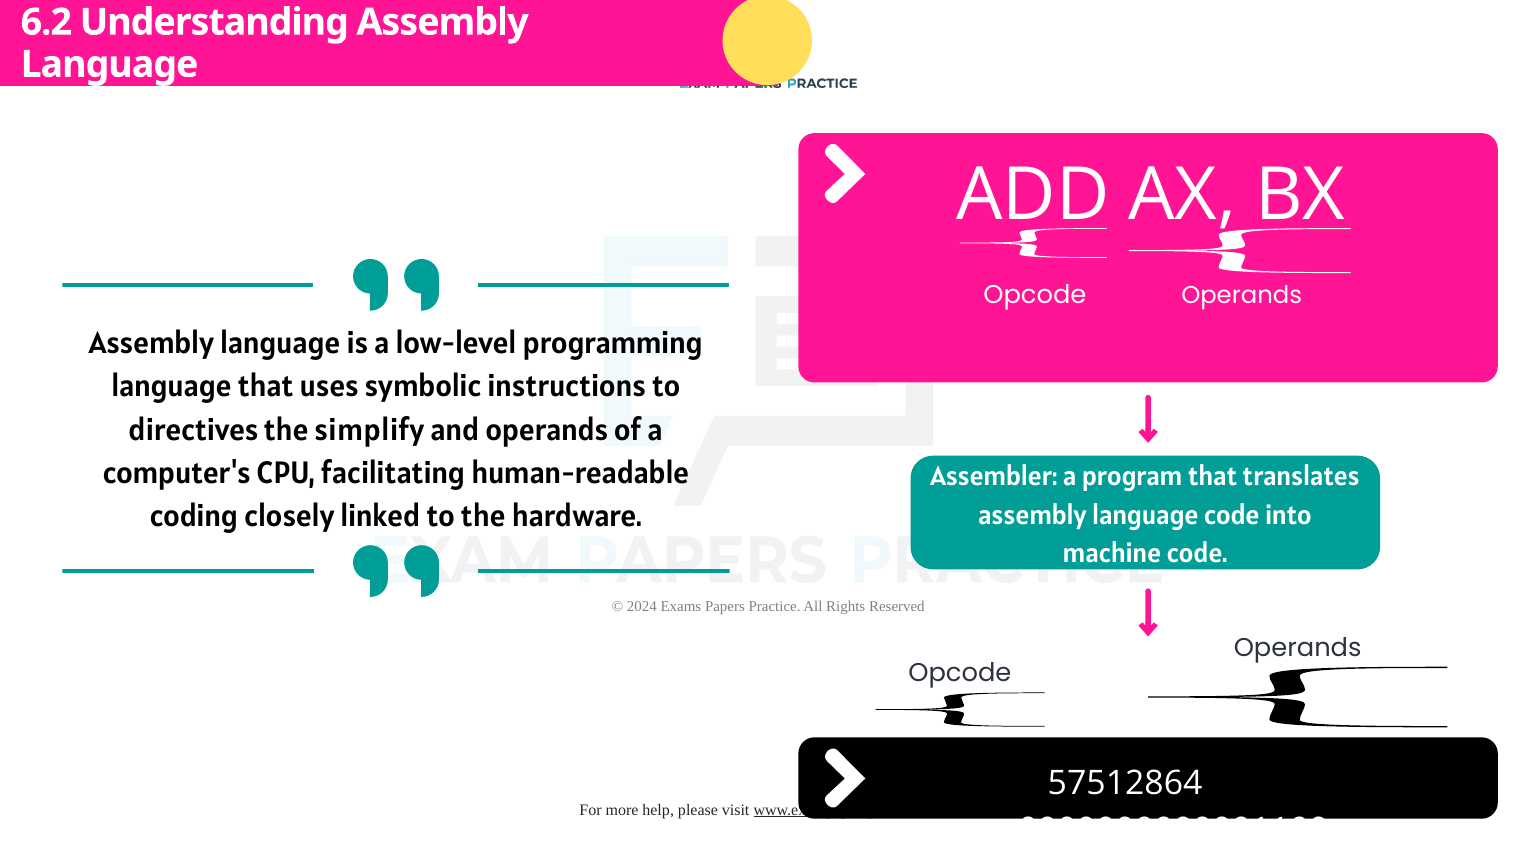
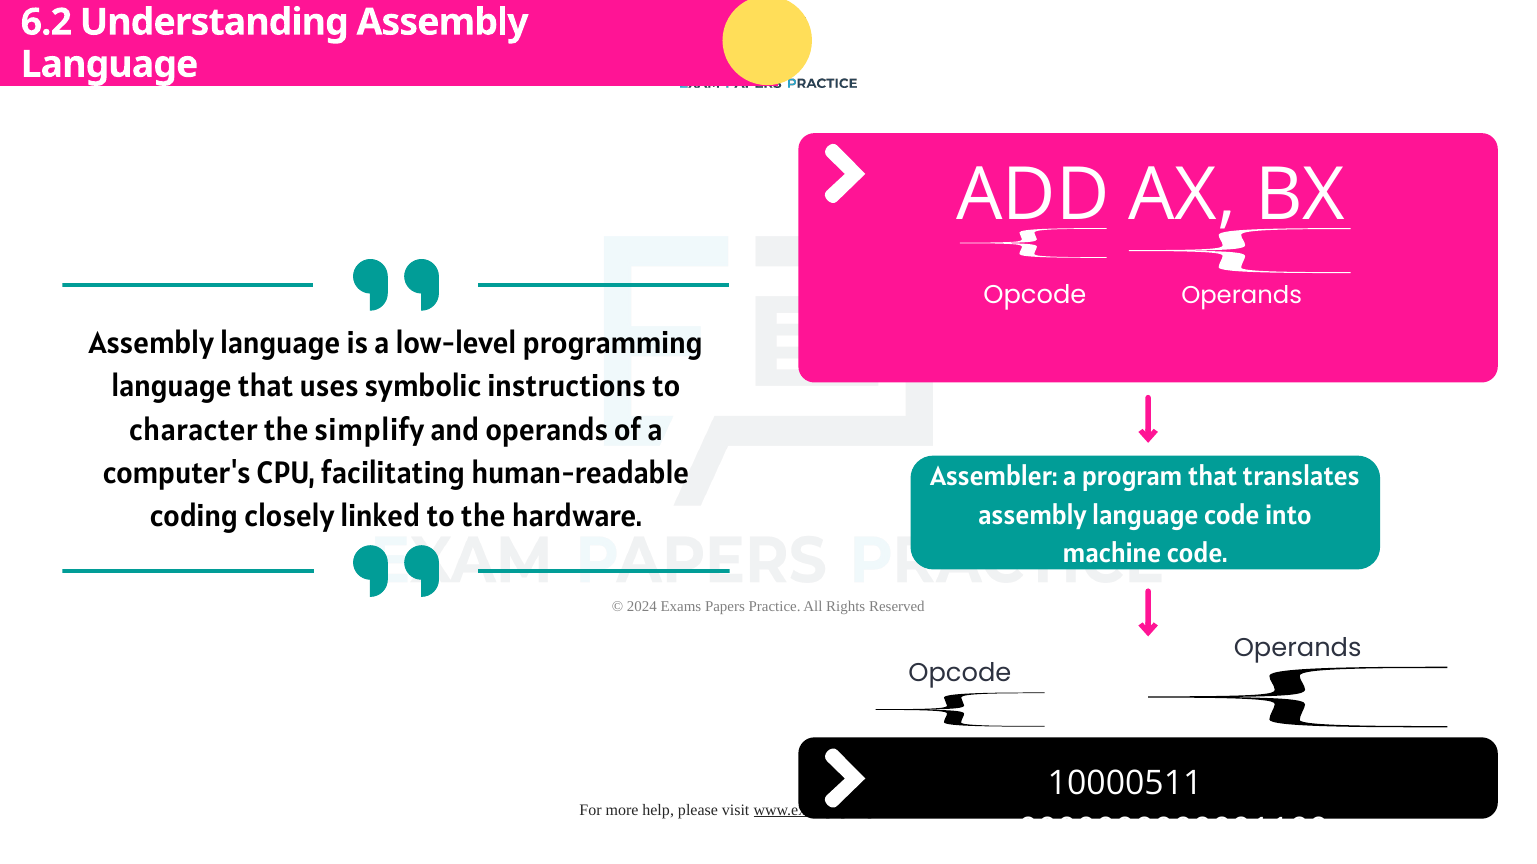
directives: directives -> character (193, 430)
57512864: 57512864 -> 10000511 (1125, 783)
